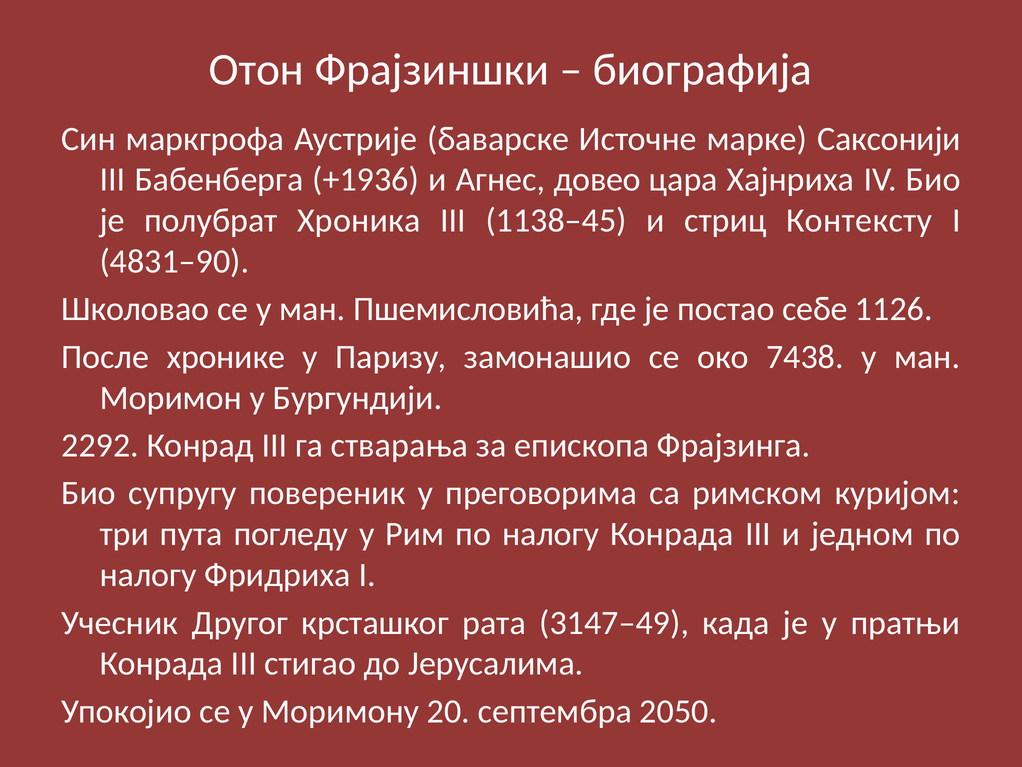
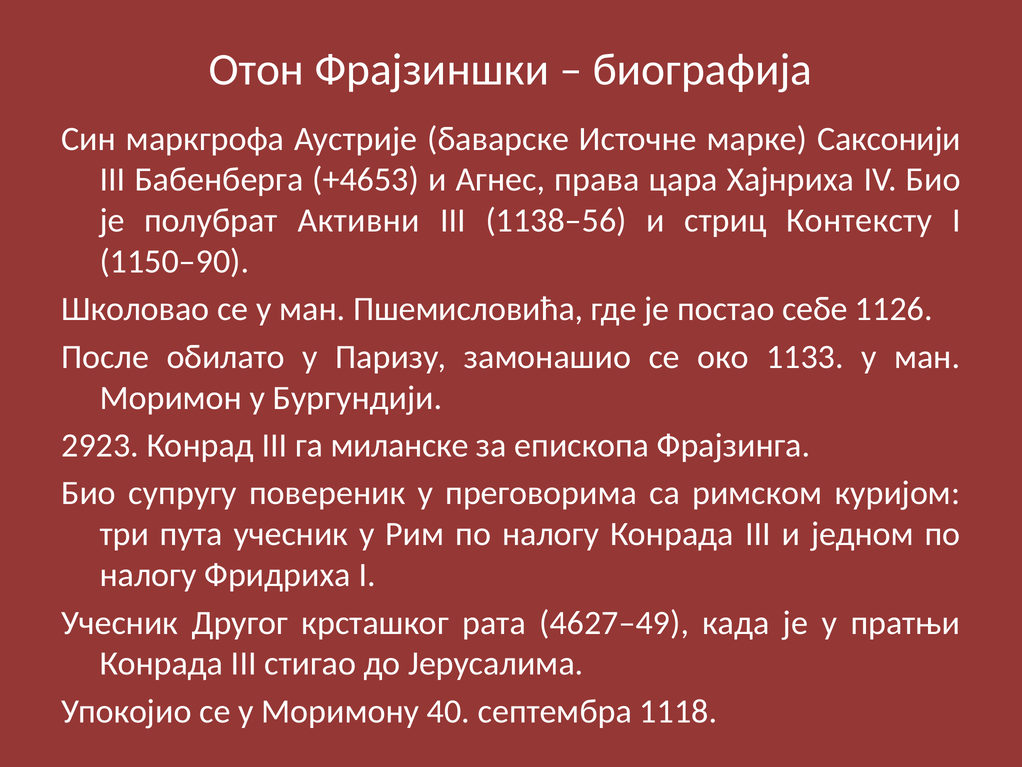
+1936: +1936 -> +4653 (366, 180)
довео: довео -> права (597, 180)
Хроника: Хроника -> Активни (359, 220)
1138–45: 1138–45 -> 1138–56 (556, 220)
4831–90: 4831–90 -> 1150–90 (175, 261)
хронике: хронике -> обилато (226, 357)
7438: 7438 -> 1133 (805, 357)
2292: 2292 -> 2923 (100, 445)
стварања: стварања -> миланске (400, 445)
пута погледу: погледу -> учесник (291, 534)
3147–49: 3147–49 -> 4627–49 (614, 622)
20: 20 -> 40 (449, 711)
2050: 2050 -> 1118 (678, 711)
